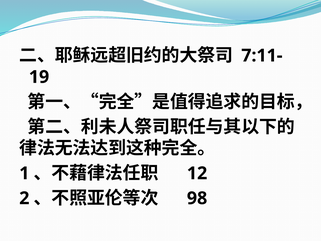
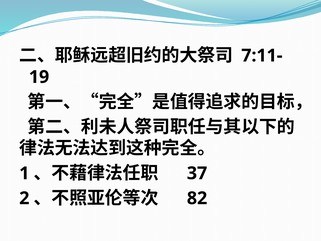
12: 12 -> 37 (197, 173)
98: 98 -> 82 (197, 198)
